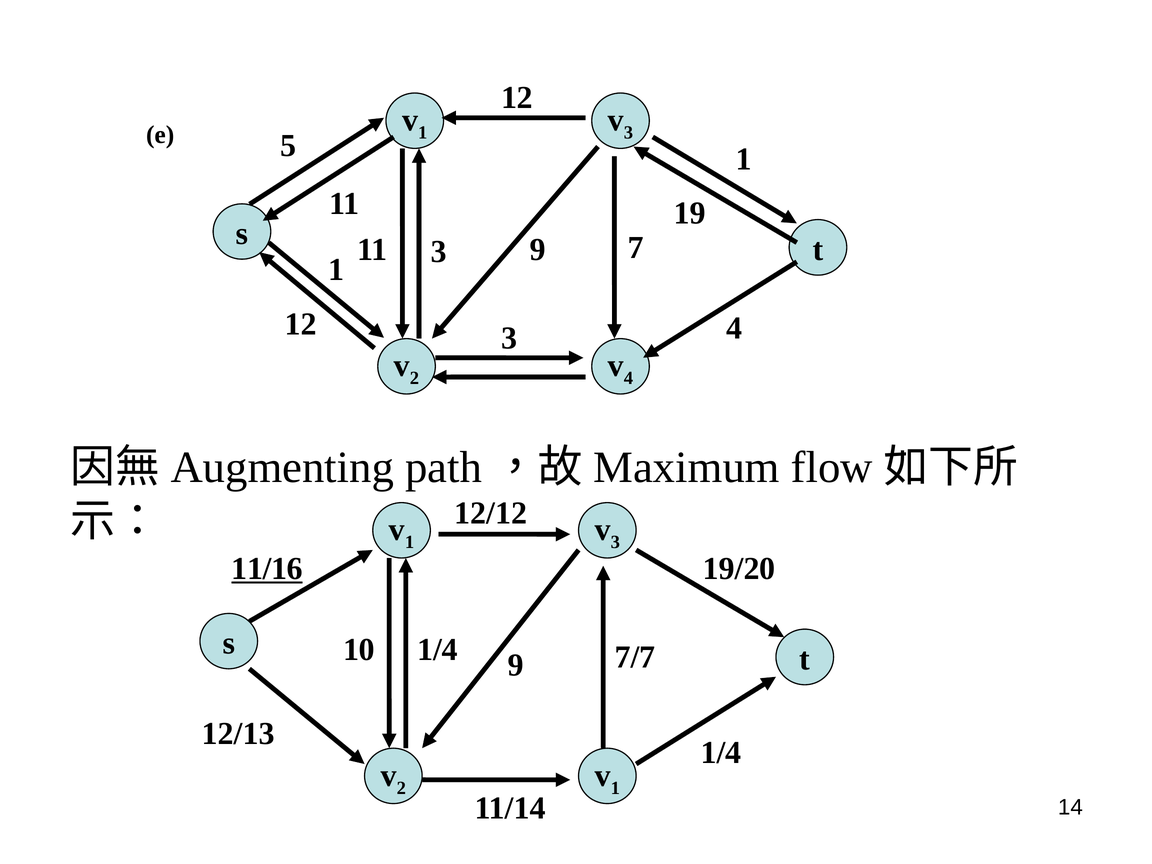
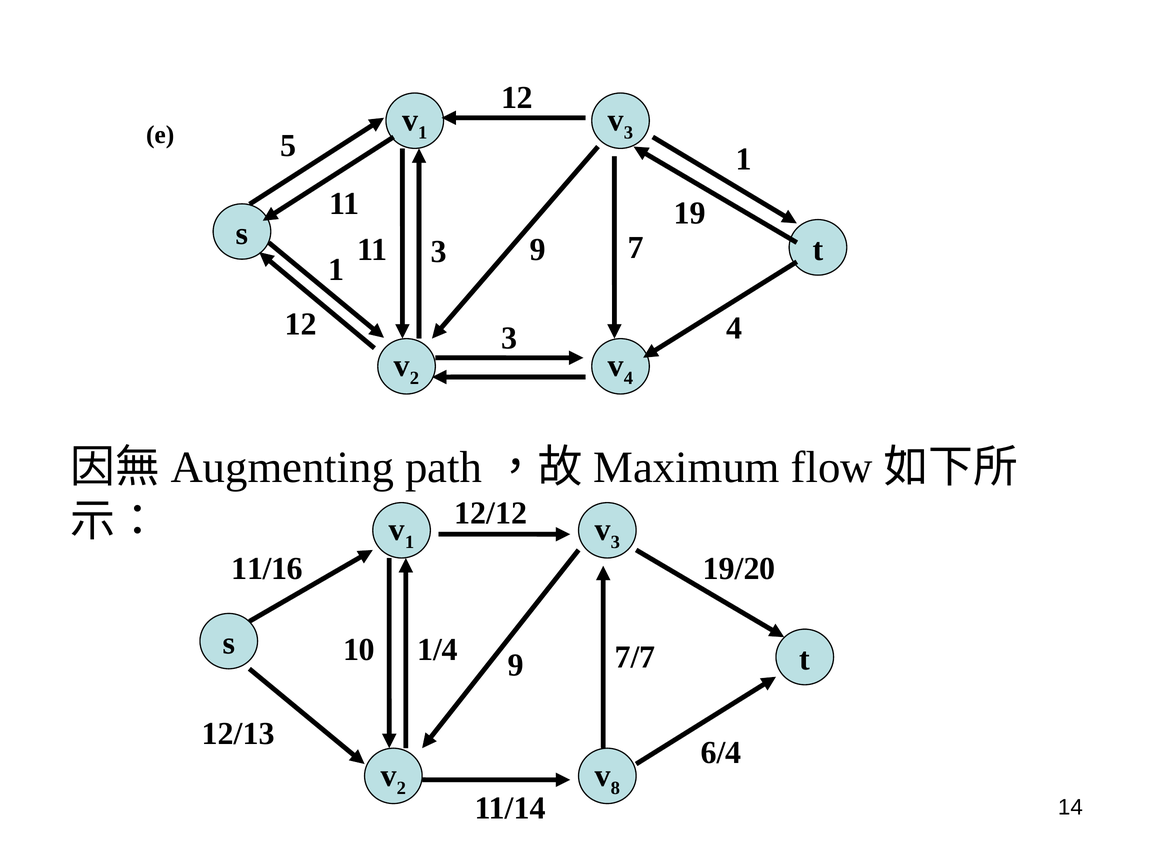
11/16 underline: present -> none (267, 569)
1/4: 1/4 -> 6/4 (721, 753)
1: 1 -> 8 (615, 788)
